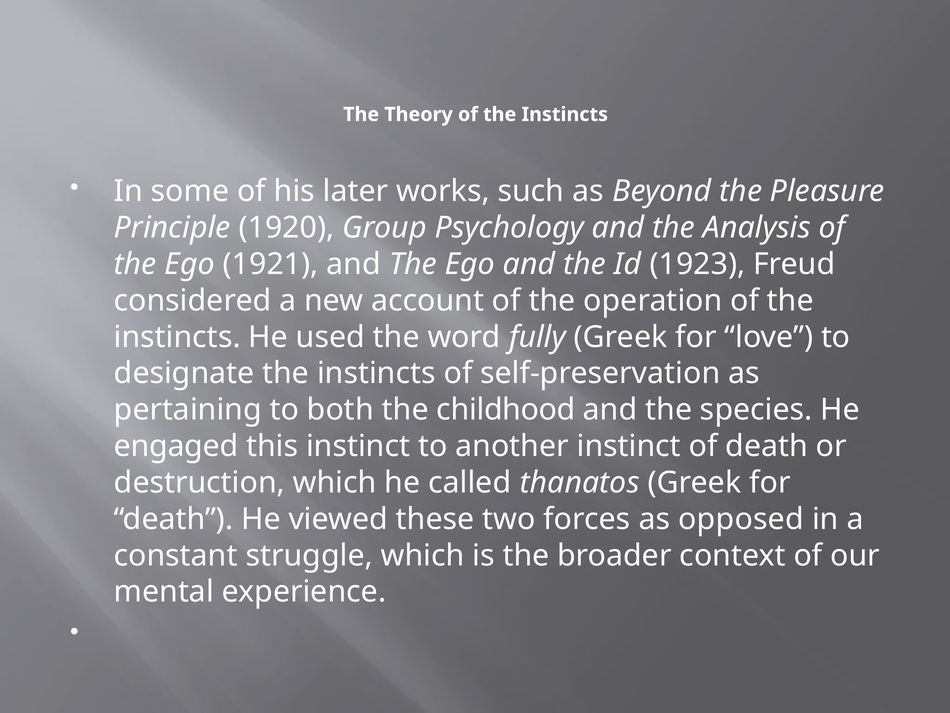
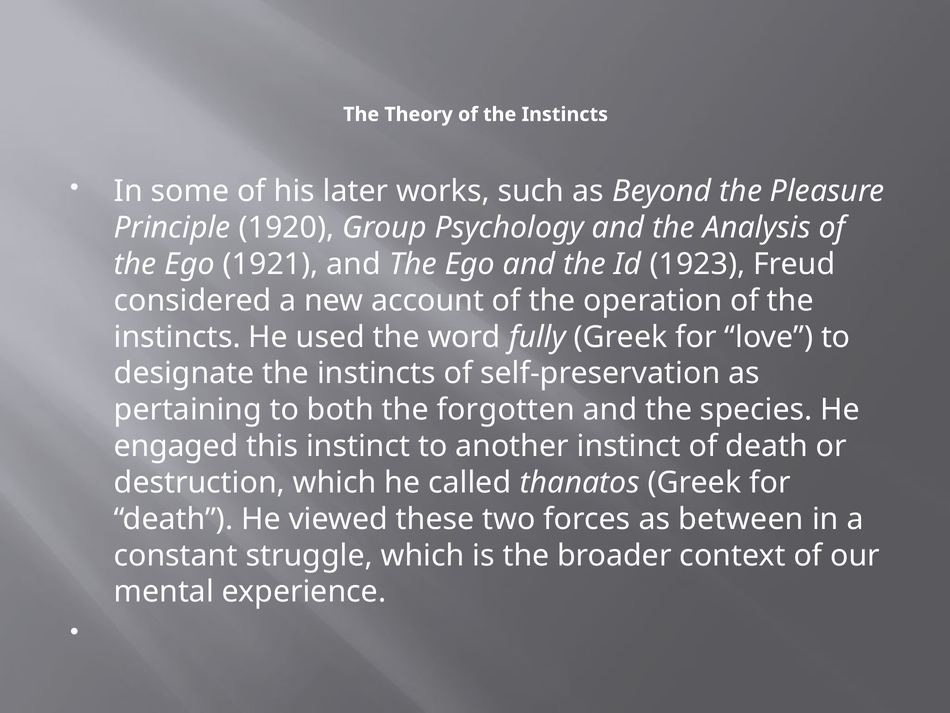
childhood: childhood -> forgotten (506, 410)
opposed: opposed -> between (741, 519)
